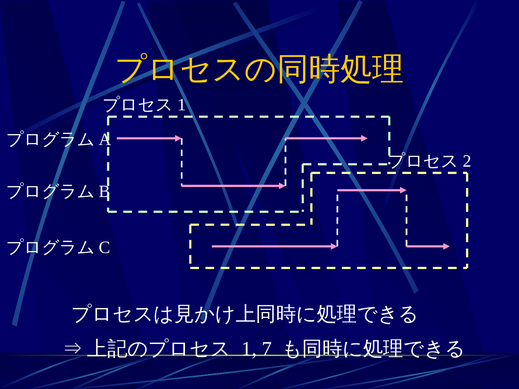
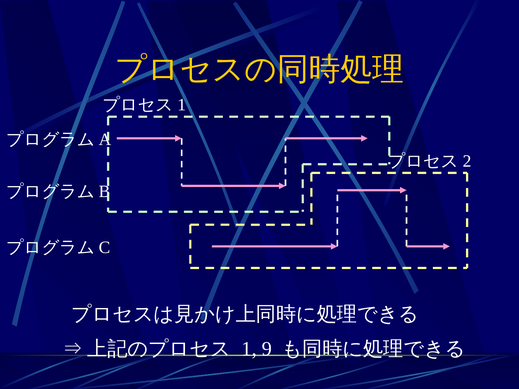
7: 7 -> 9 (267, 349)
